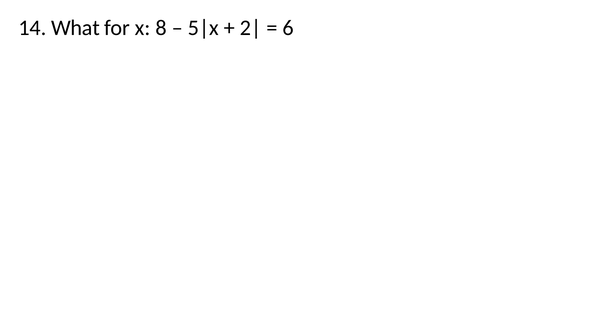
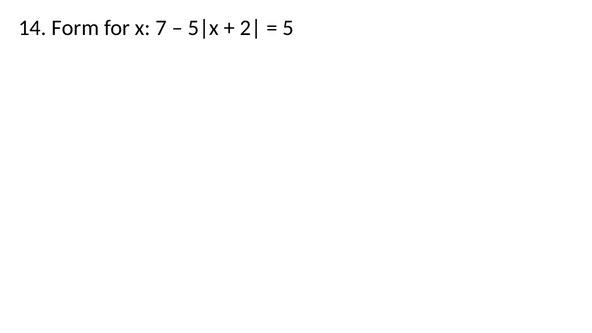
What: What -> Form (75, 28)
8: 8 -> 7 (161, 28)
6: 6 -> 5 (288, 28)
